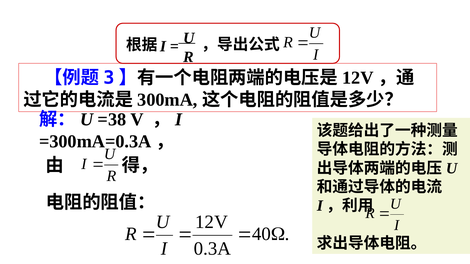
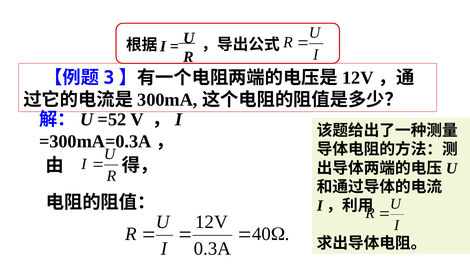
=38: =38 -> =52 (112, 120)
